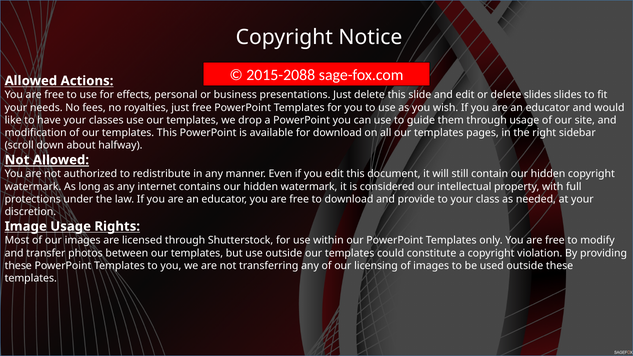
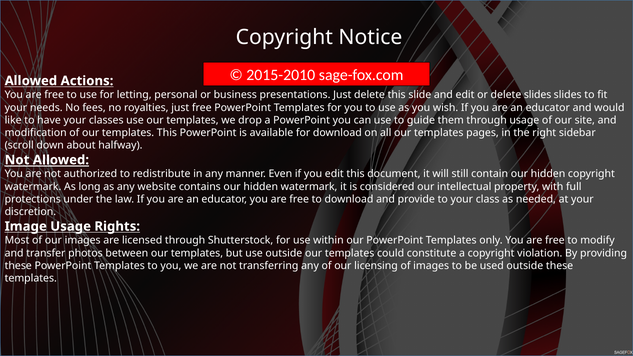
2015-2088: 2015-2088 -> 2015-2010 (281, 75)
effects: effects -> letting (134, 95)
internet: internet -> website (157, 187)
